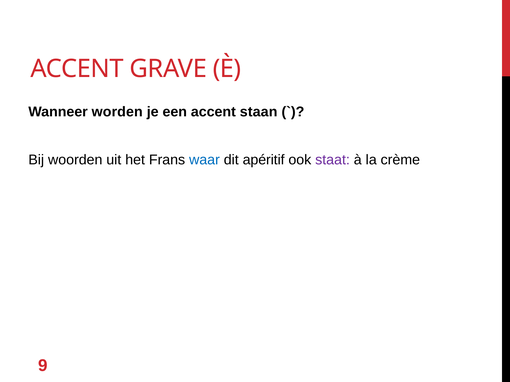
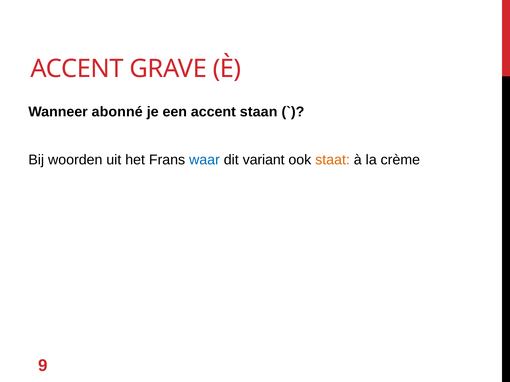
worden: worden -> abonné (117, 112)
apéritif: apéritif -> variant (264, 160)
staat colour: purple -> orange (333, 160)
